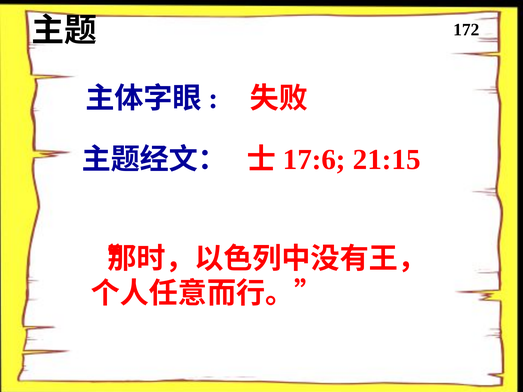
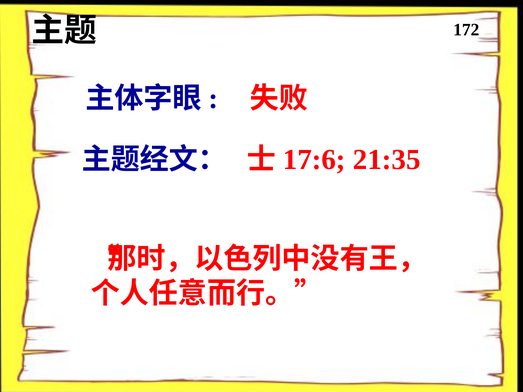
21:15: 21:15 -> 21:35 (387, 160)
